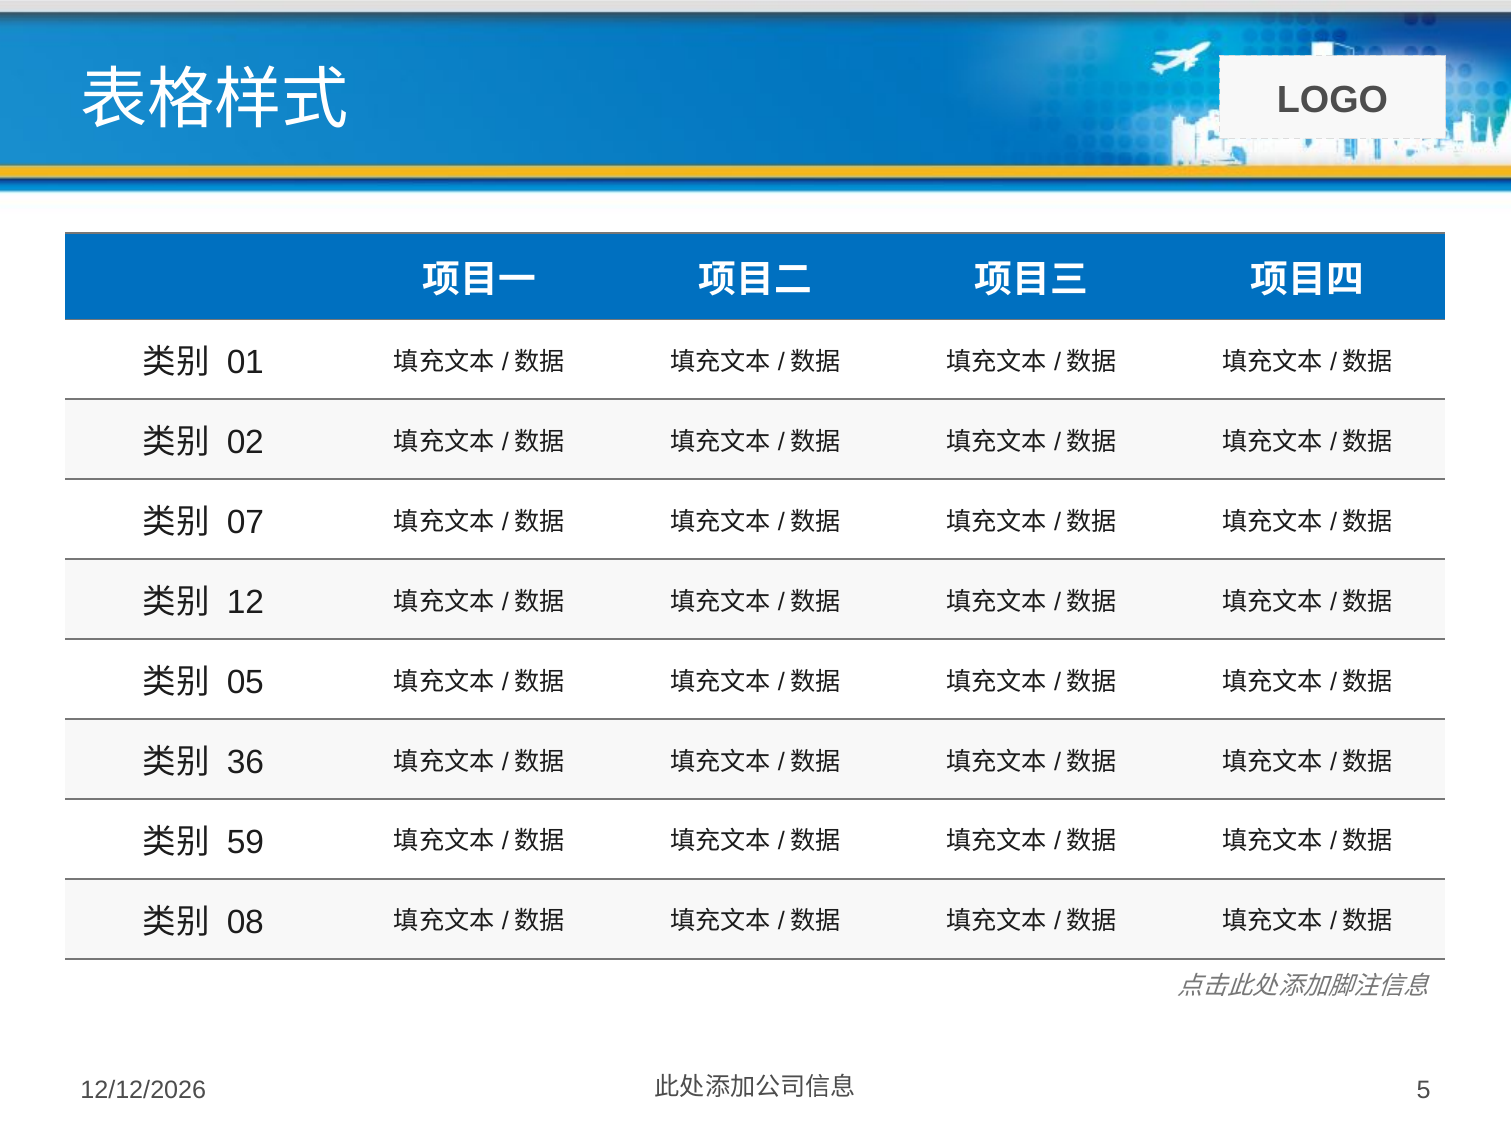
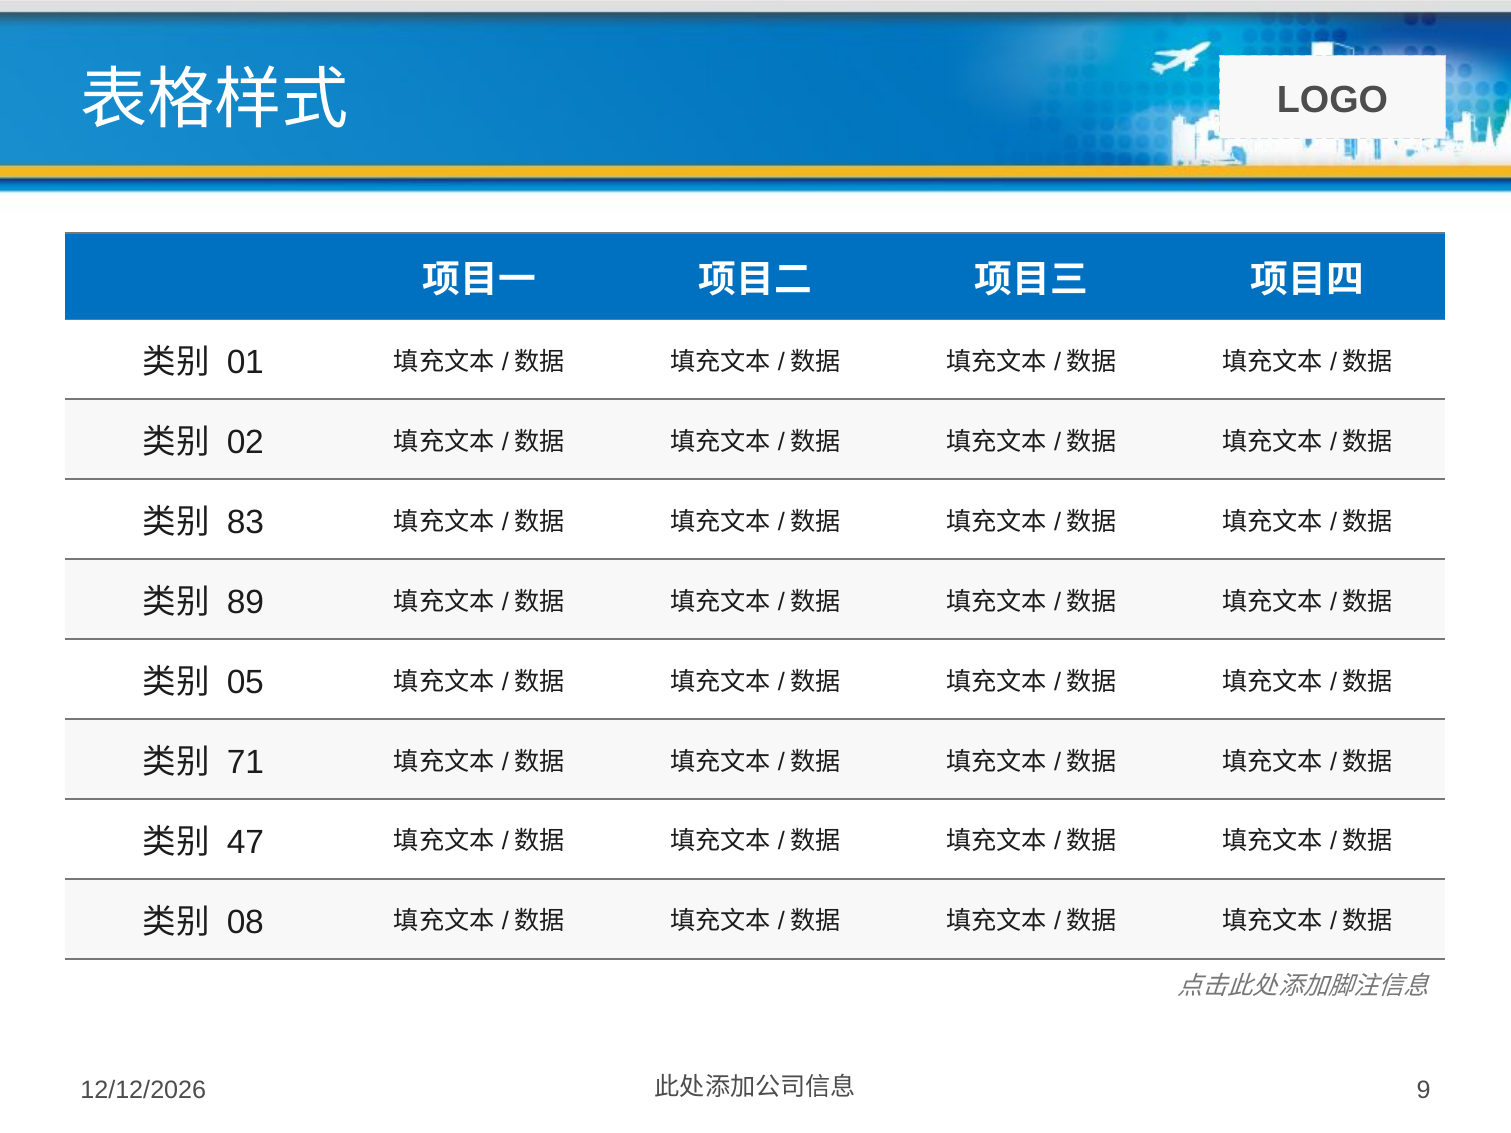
07: 07 -> 83 (245, 523)
12: 12 -> 89 (245, 603)
36: 36 -> 71 (245, 763)
59: 59 -> 47 (245, 843)
5: 5 -> 9 (1424, 1090)
